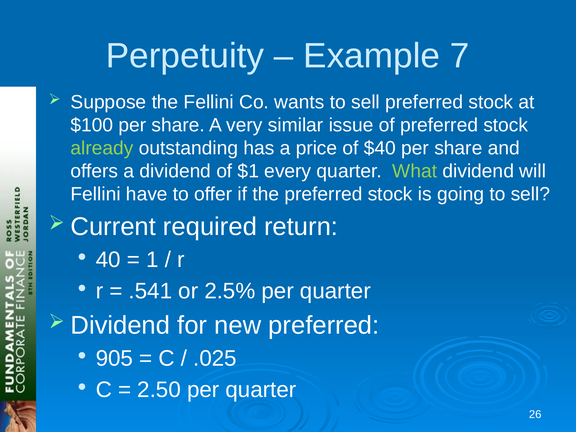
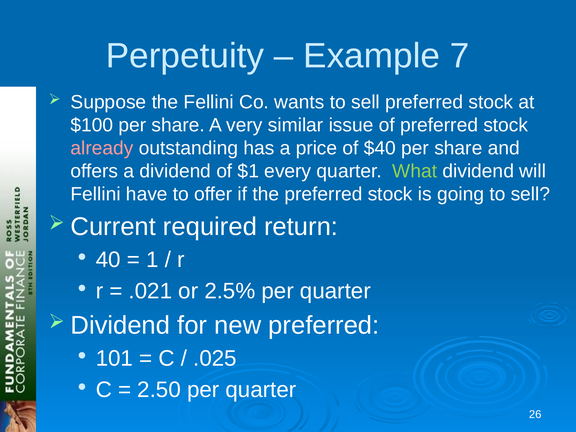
already colour: light green -> pink (102, 148)
.541: .541 -> .021 (150, 291)
905: 905 -> 101 (114, 358)
